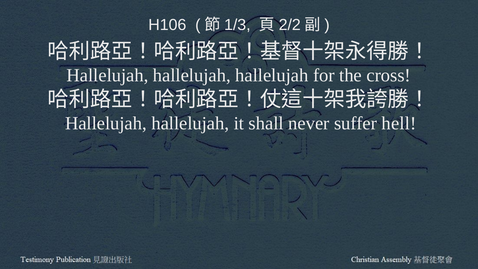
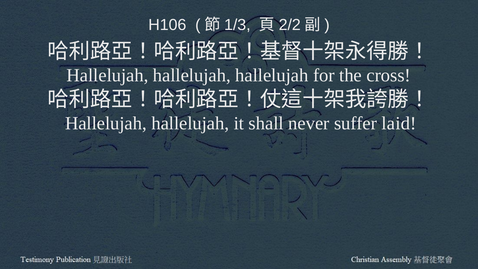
hell: hell -> laid (399, 123)
